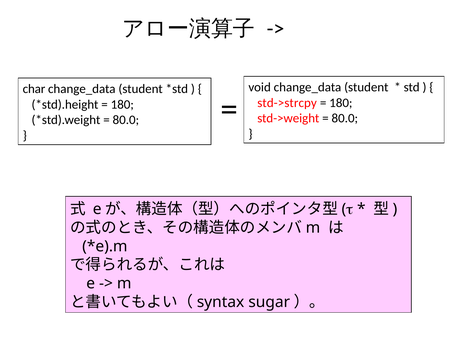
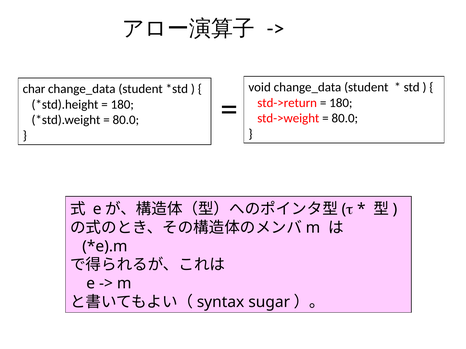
std->strcpy: std->strcpy -> std->return (287, 103)
